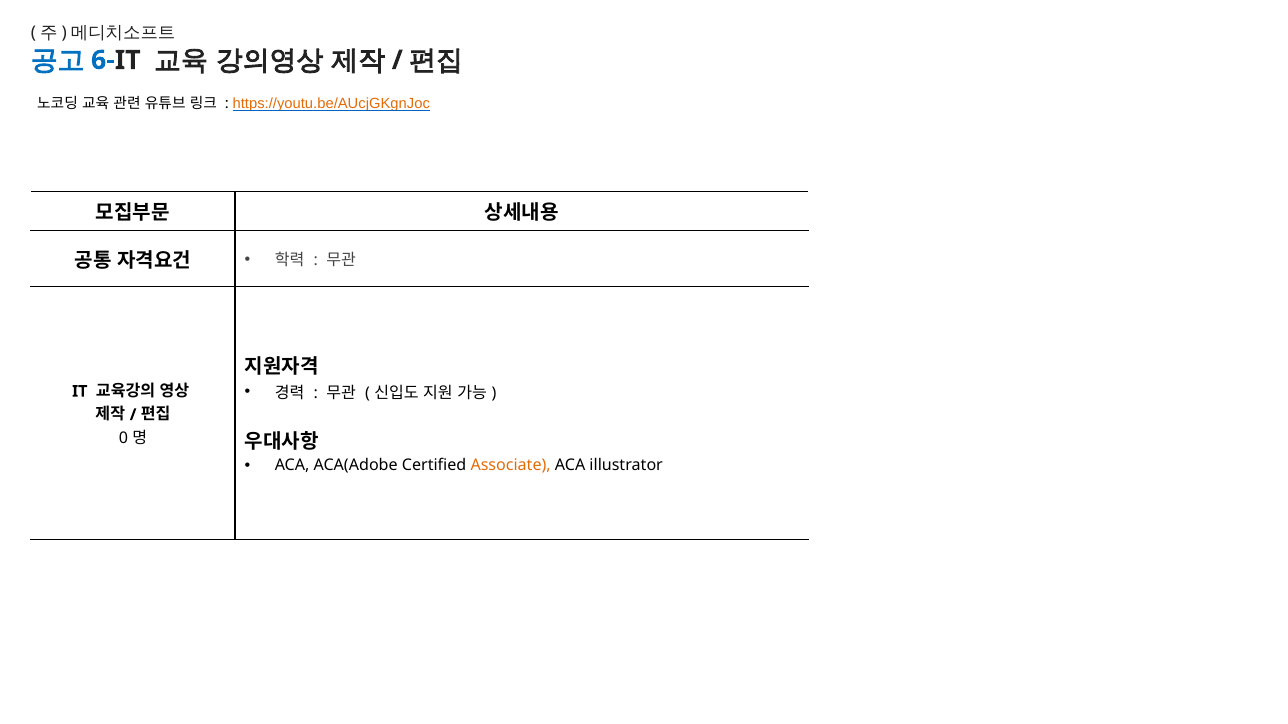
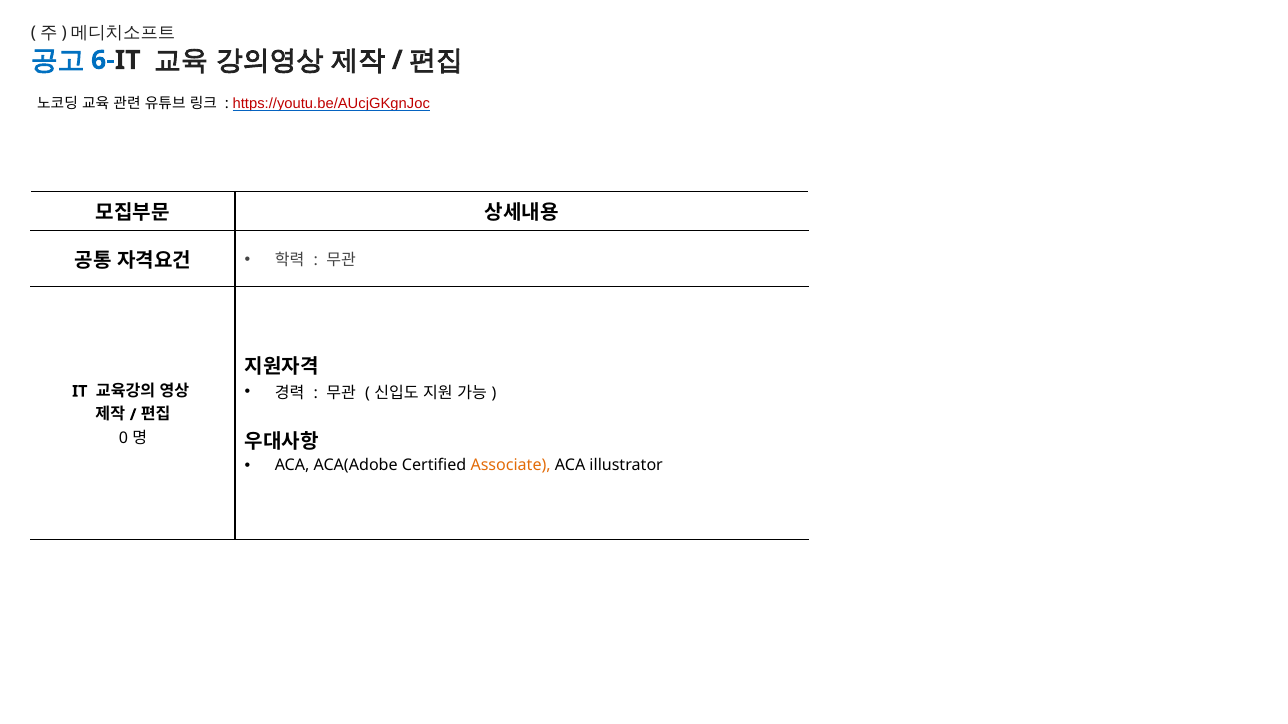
https://youtu.be/AUcjGKgnJoc colour: orange -> red (331, 104)
